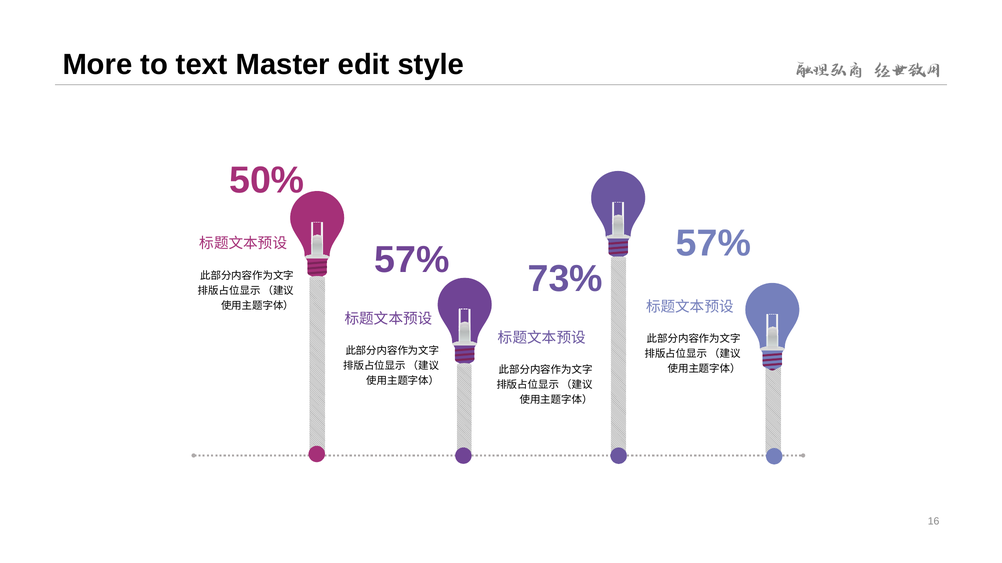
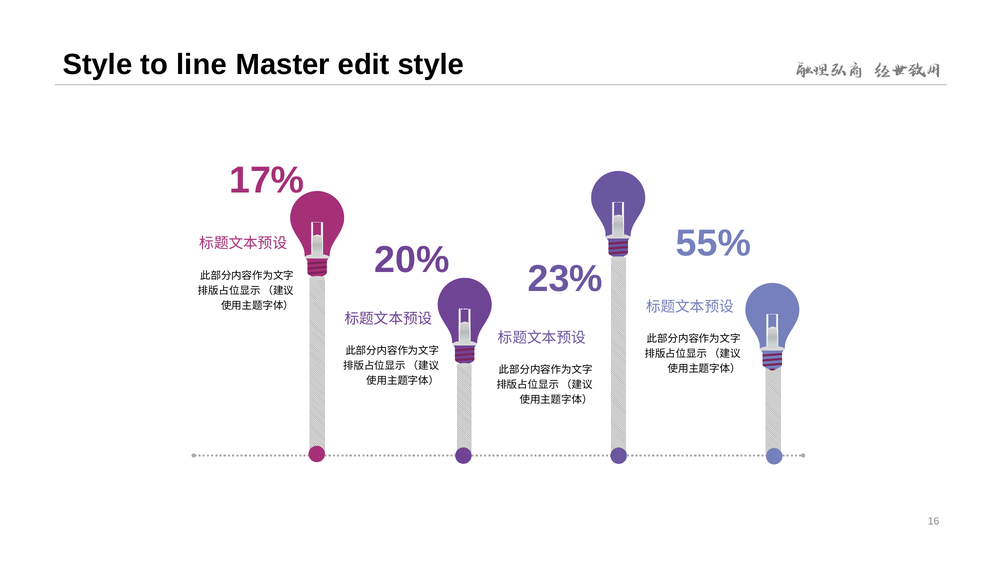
More: More -> Style (97, 65)
text: text -> line (202, 65)
50%: 50% -> 17% (267, 180)
57%: 57% -> 55% (713, 244)
57%: 57% -> 20% (412, 260)
73%: 73% -> 23% (565, 279)
